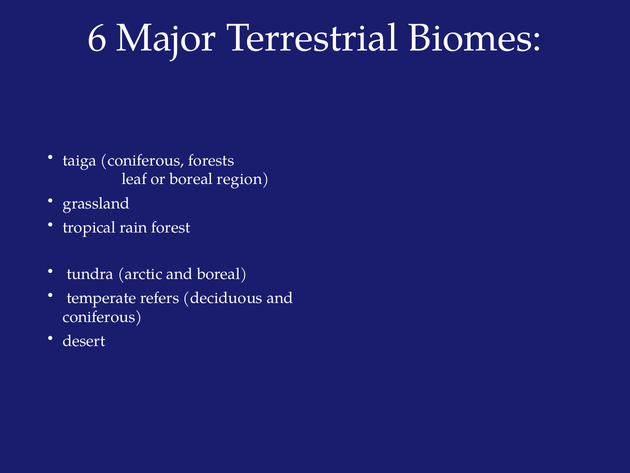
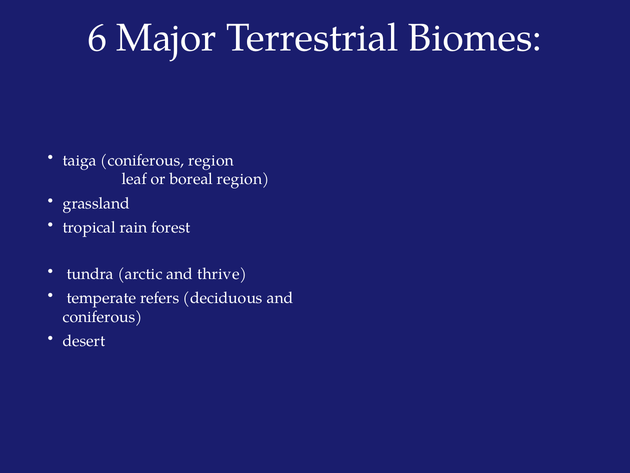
coniferous forests: forests -> region (211, 160)
and boreal: boreal -> thrive (222, 274)
